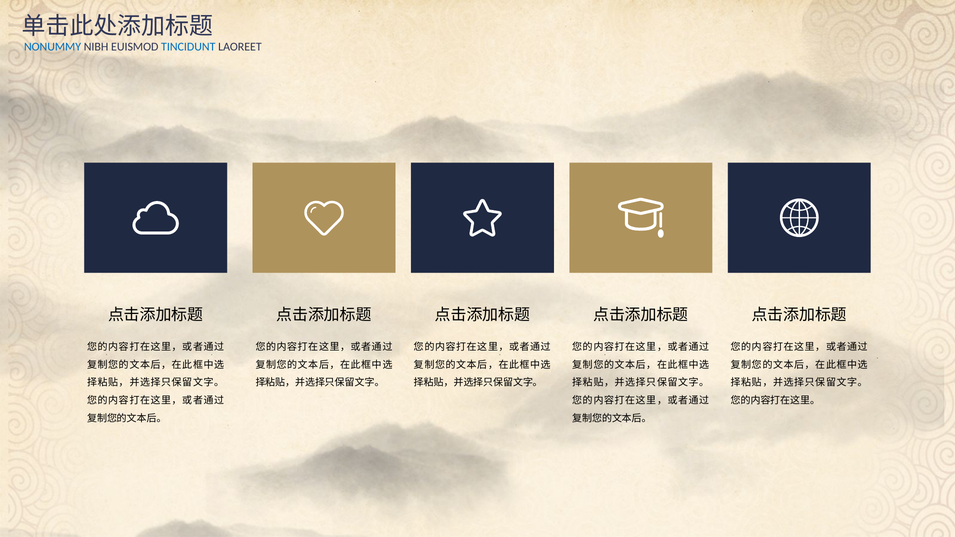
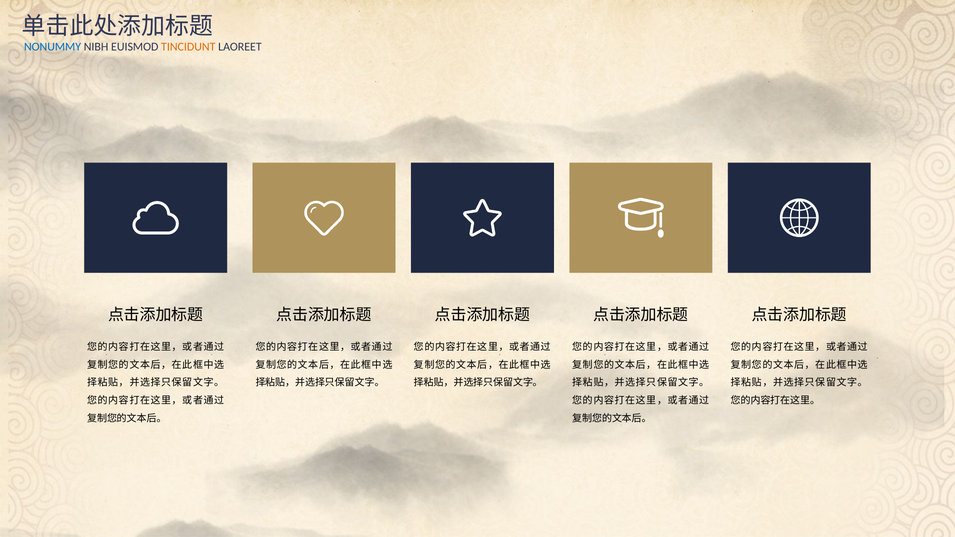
TINCIDUNT colour: blue -> orange (188, 47)
